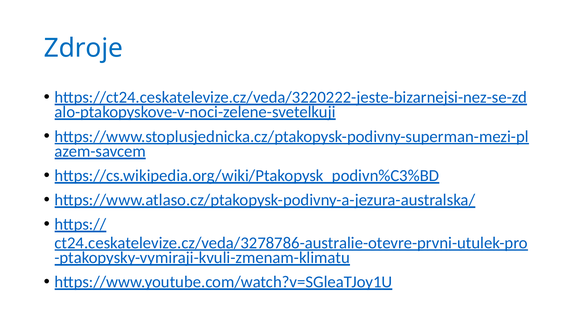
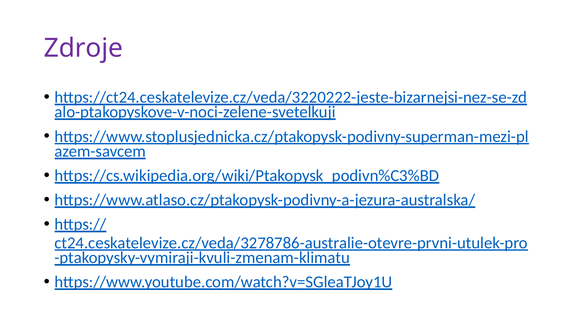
Zdroje colour: blue -> purple (83, 48)
